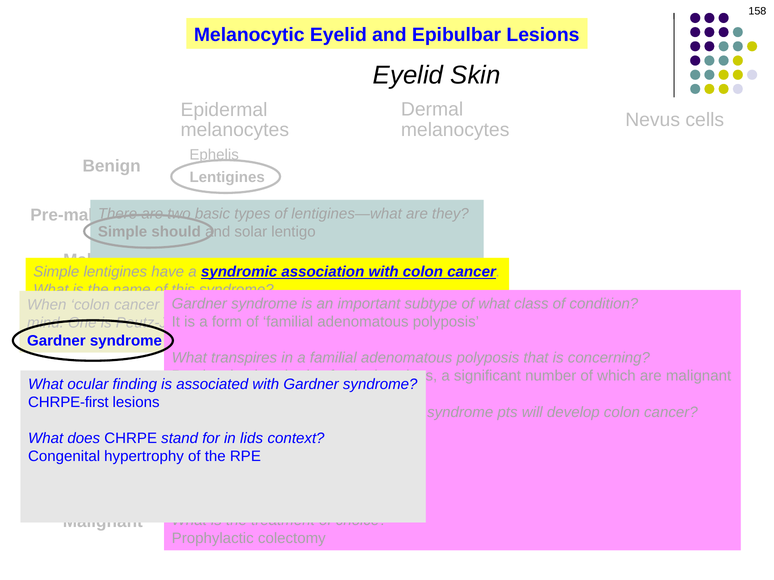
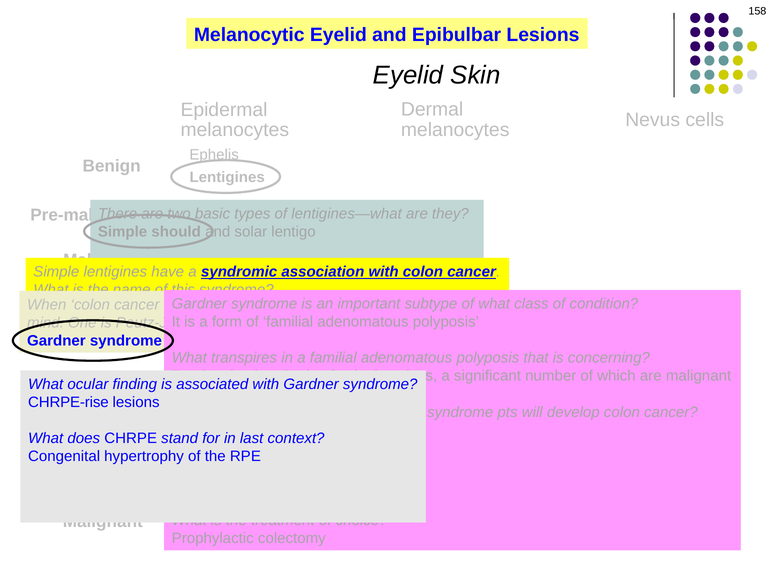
CHRPE-first: CHRPE-first -> CHRPE-rise (68, 403)
lids: lids -> last (252, 439)
